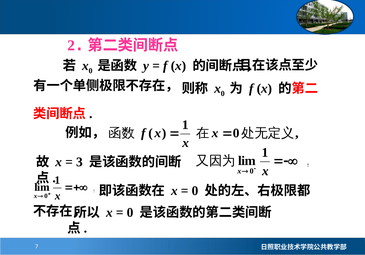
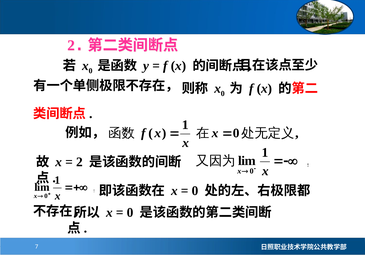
3: 3 -> 2 (79, 162)
